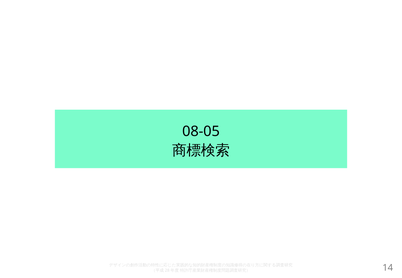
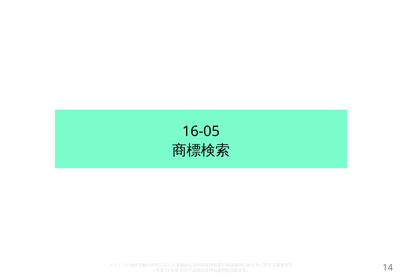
08-05: 08-05 -> 16-05 (201, 131)
